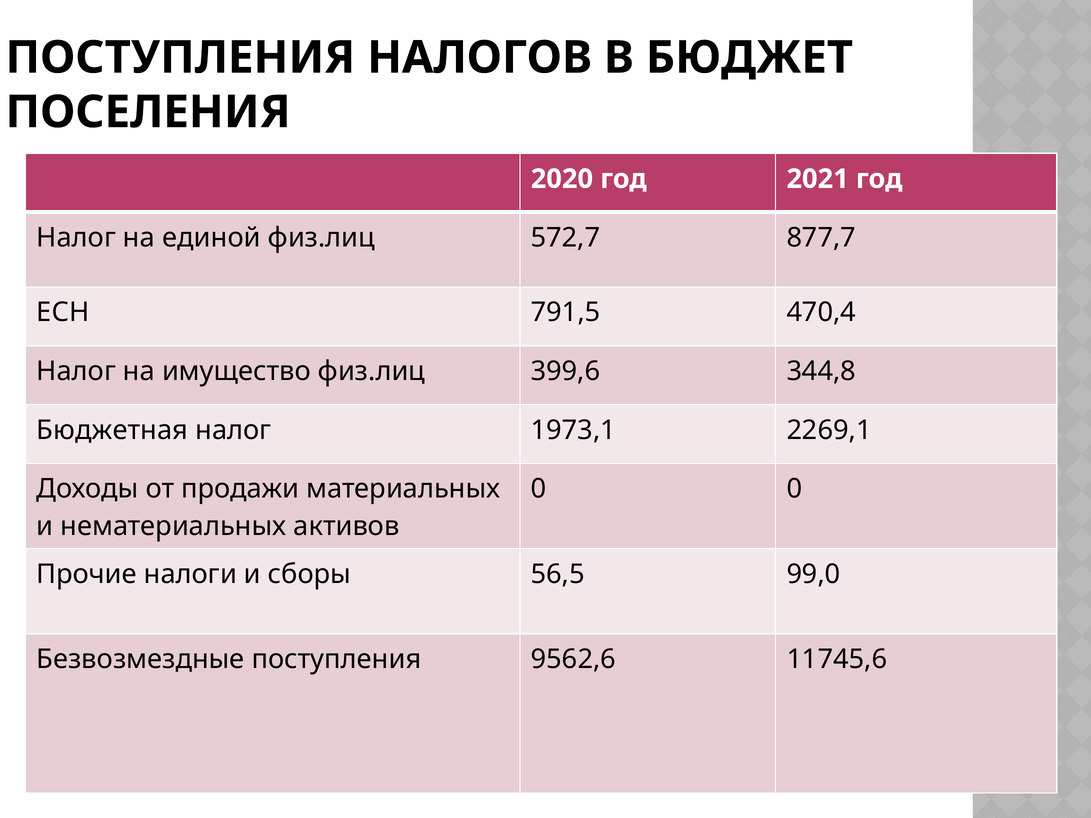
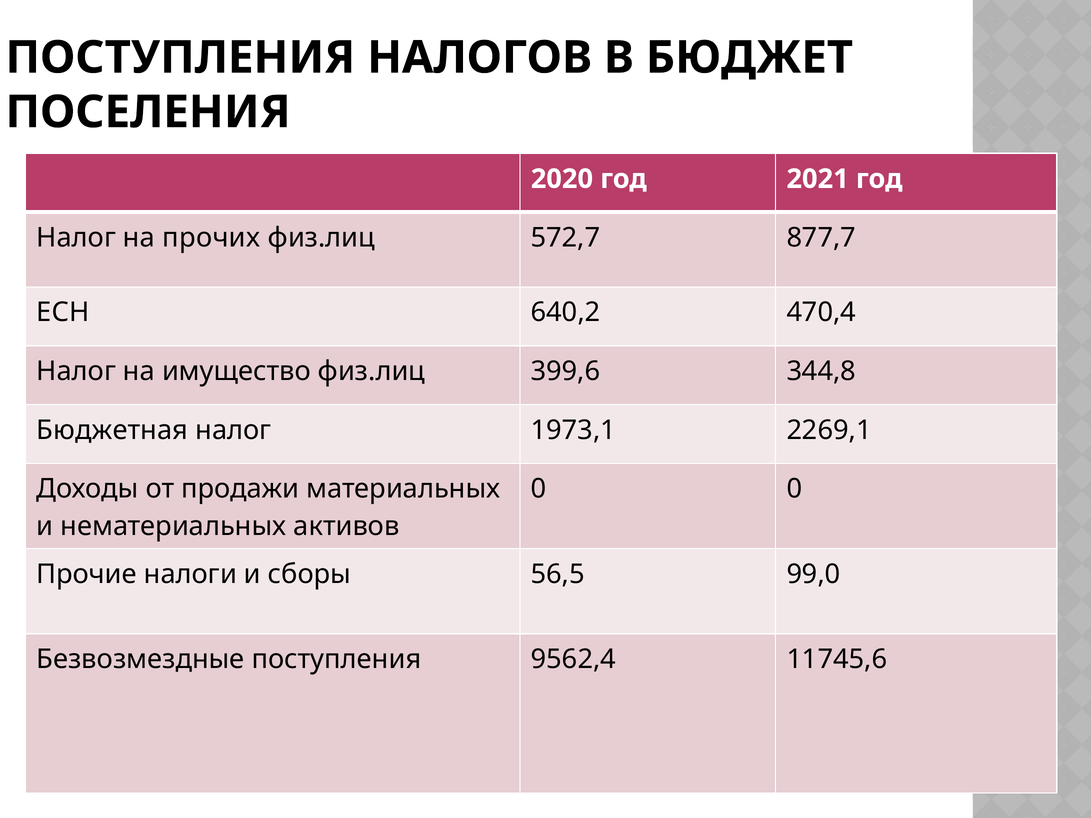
единой: единой -> прочих (211, 238)
791,5: 791,5 -> 640,2 (566, 313)
9562,6: 9562,6 -> 9562,4 (573, 659)
